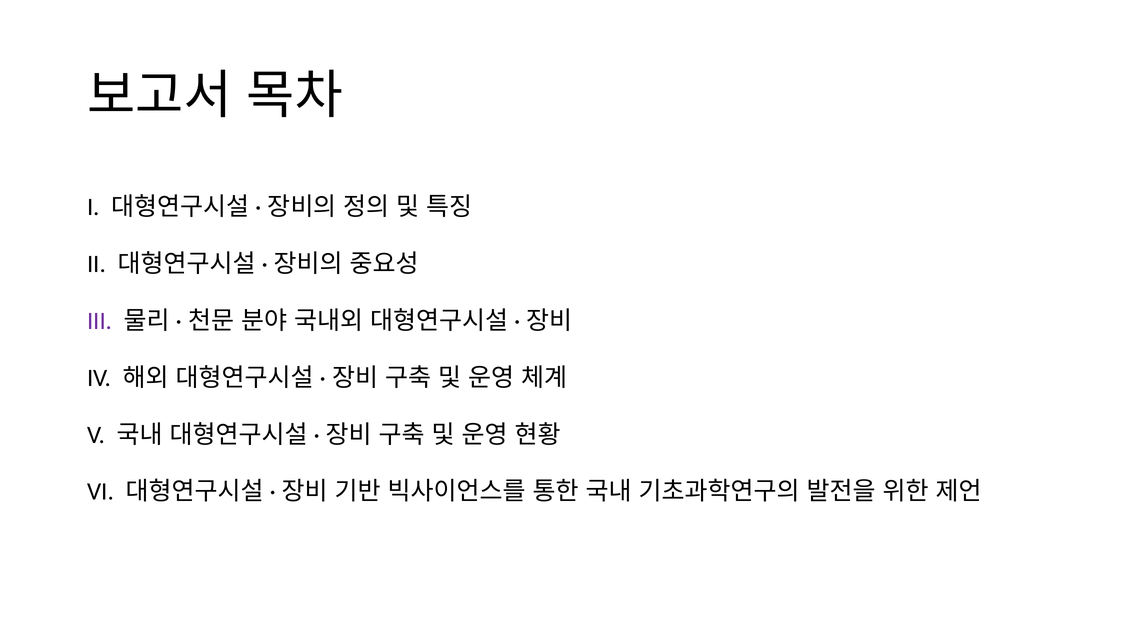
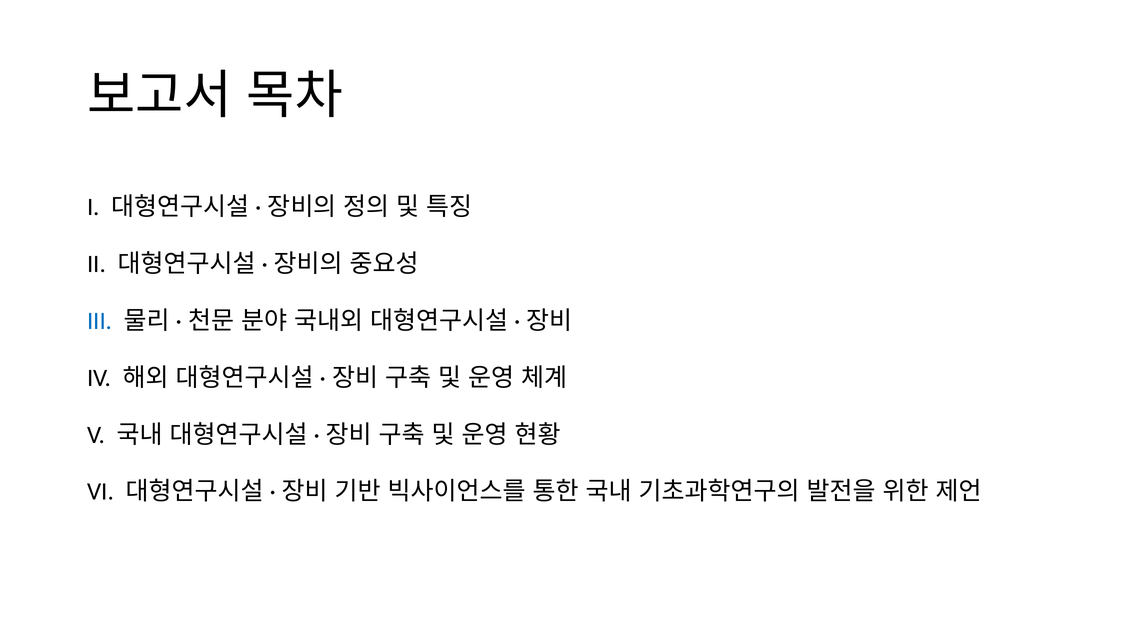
III colour: purple -> blue (100, 321)
